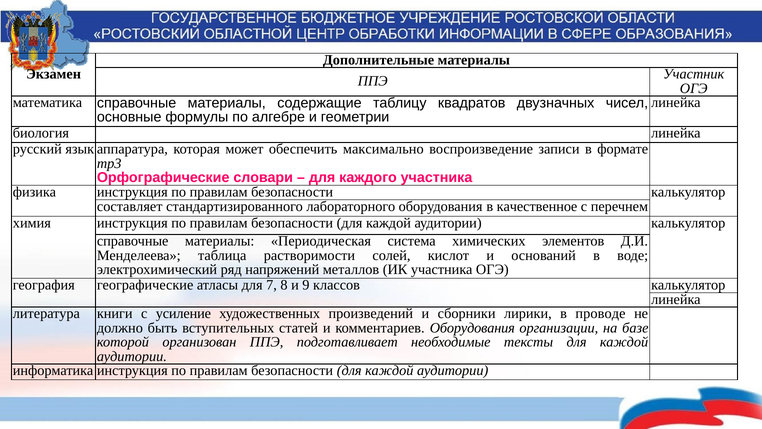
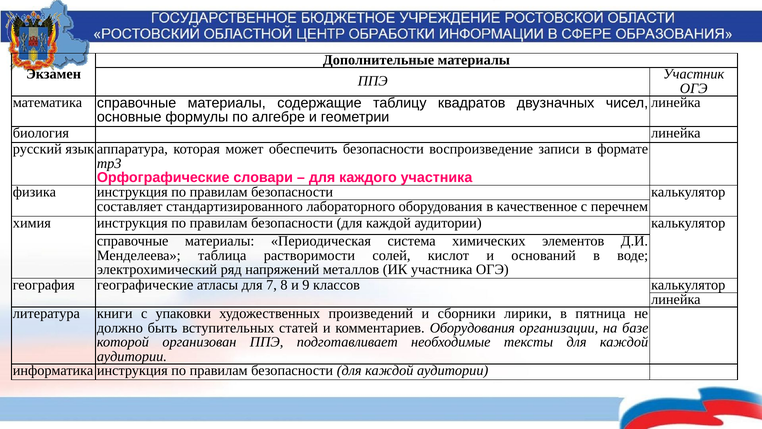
обеспечить максимально: максимально -> безопасности (383, 149)
усиление: усиление -> упаковки (183, 313)
проводе: проводе -> пятница (600, 313)
